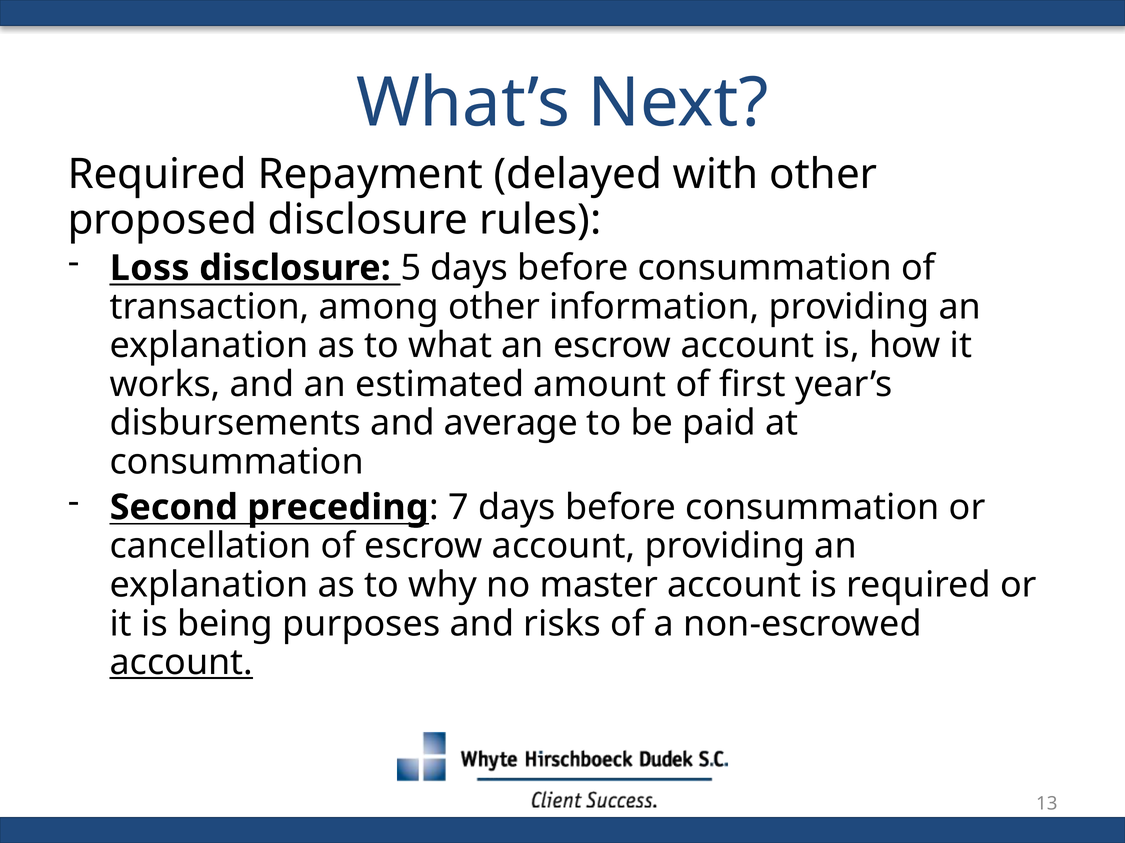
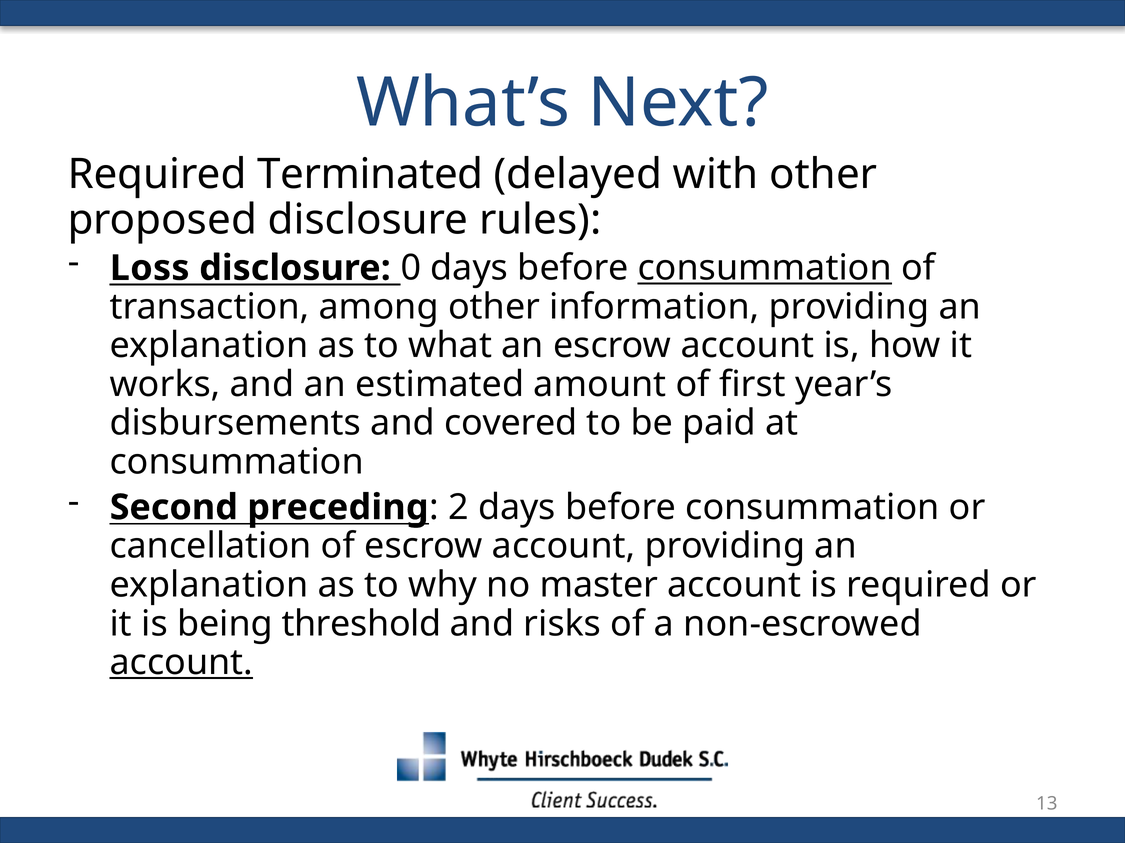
Repayment: Repayment -> Terminated (370, 175)
5: 5 -> 0 (411, 268)
consummation underline: none -> present (765, 268)
average: average -> covered (511, 423)
7: 7 -> 2 (458, 508)
purposes: purposes -> threshold (361, 624)
